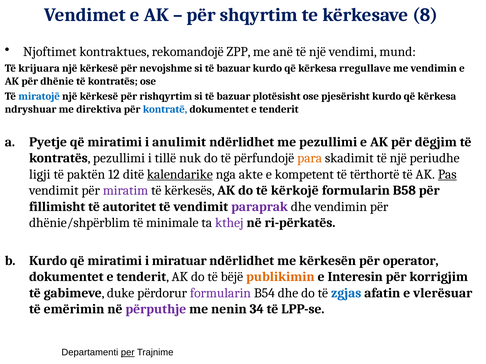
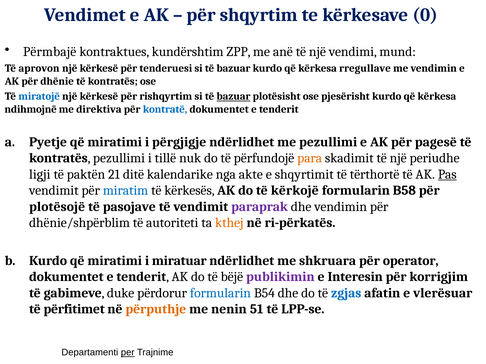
8: 8 -> 0 (425, 15)
Njoftimet: Njoftimet -> Përmbajë (50, 52)
rekomandojë: rekomandojë -> kundërshtim (188, 52)
krijuara: krijuara -> aprovon (39, 68)
nevojshme: nevojshme -> tenderuesi (166, 68)
bazuar underline: none -> present (234, 97)
ndryshuar: ndryshuar -> ndihmojnë (31, 110)
anulimit: anulimit -> përgjigje (179, 142)
dëgjim: dëgjim -> pagesë (436, 142)
12: 12 -> 21 (114, 175)
kalendarike underline: present -> none (180, 175)
kompetent: kompetent -> shqyrtimit (304, 175)
miratim colour: purple -> blue (126, 191)
fillimisht: fillimisht -> plotësojë (57, 207)
autoritet: autoritet -> pasojave (129, 207)
minimale: minimale -> autoriteti (172, 223)
kthej colour: purple -> orange (229, 223)
kërkesën: kërkesën -> shkruara (328, 261)
publikimin colour: orange -> purple (280, 277)
formularin colour: purple -> blue (220, 293)
emërimin: emërimin -> përfitimet (74, 310)
përputhje colour: purple -> orange (156, 310)
34: 34 -> 51 (257, 310)
